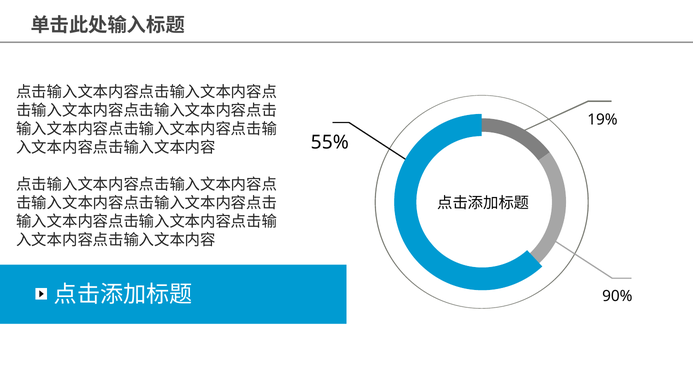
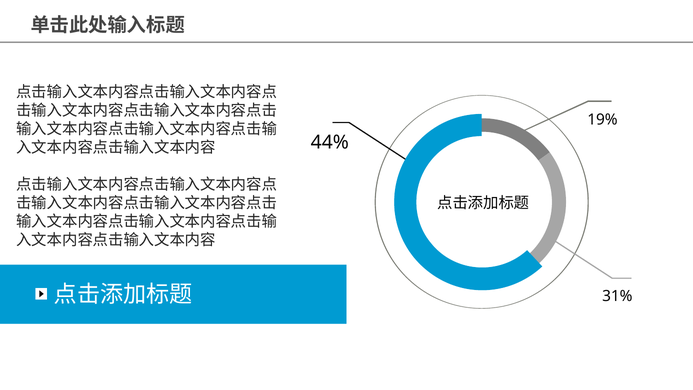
55%: 55% -> 44% (330, 143)
90%: 90% -> 31% (617, 296)
